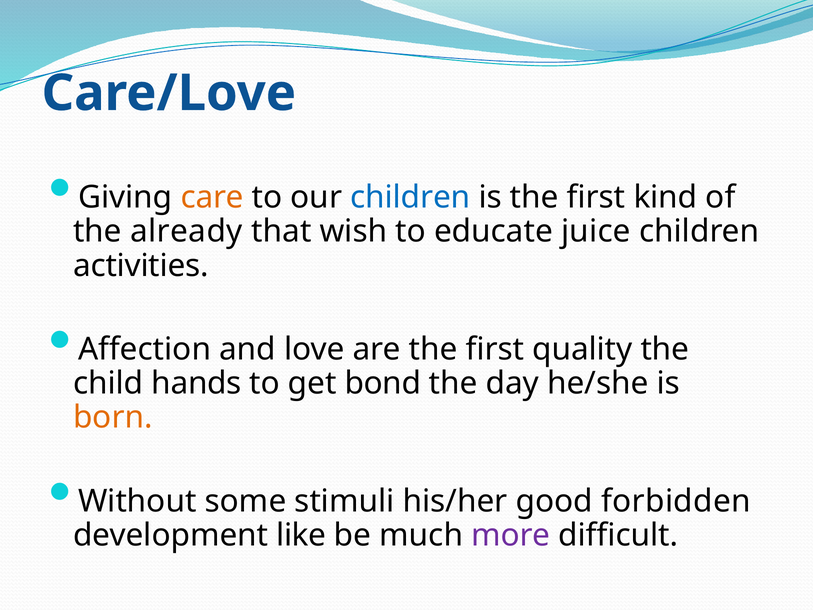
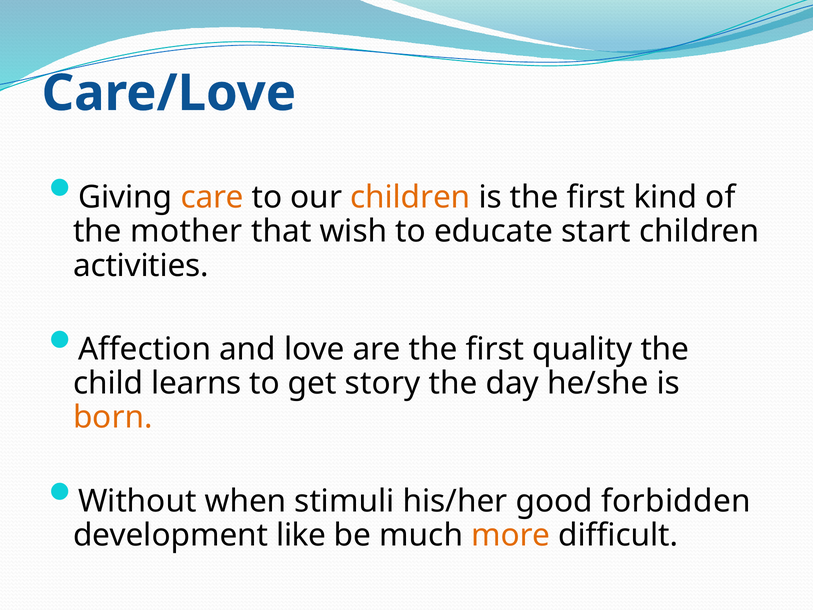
children colour: blue -> orange (410, 197)
already: already -> mother (186, 231)
juice: juice -> start (596, 231)
hands: hands -> learns (197, 383)
bond: bond -> story (383, 383)
some: some -> when (246, 501)
more colour: purple -> orange (511, 535)
